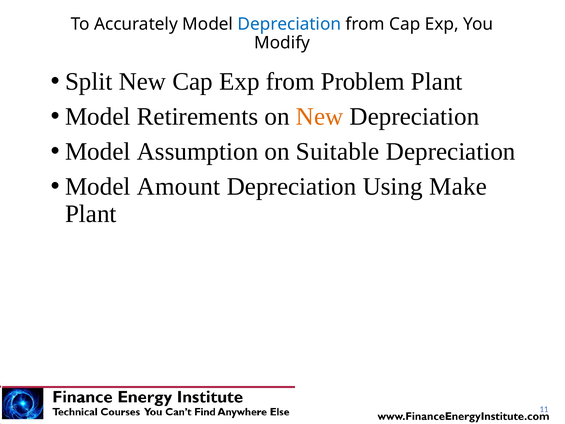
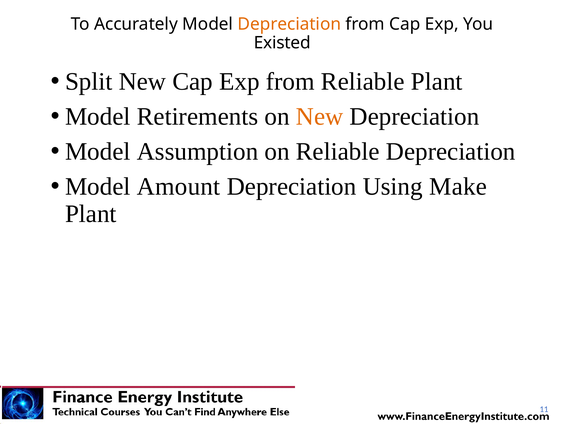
Depreciation colour: blue -> orange (289, 24)
Modify: Modify -> Existed (282, 43)
from Problem: Problem -> Reliable (363, 81)
on Suitable: Suitable -> Reliable (338, 151)
